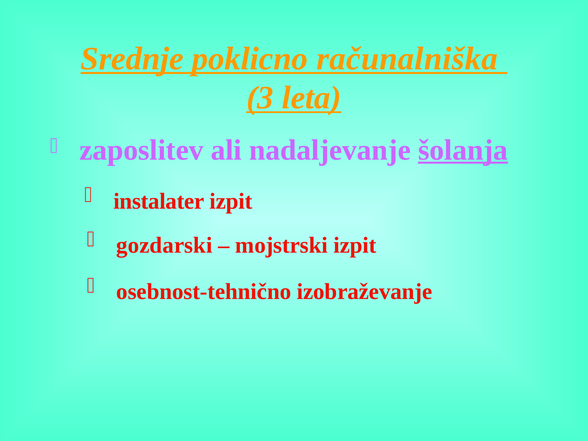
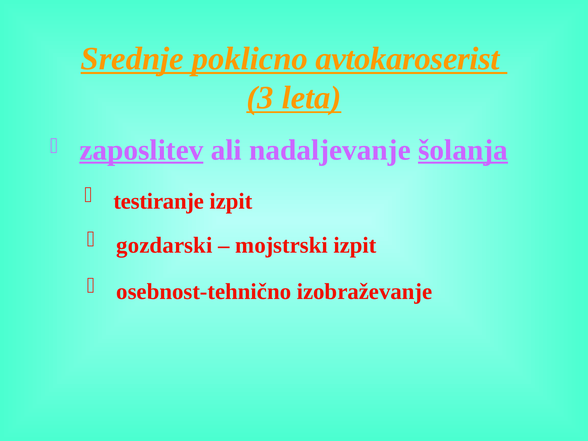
računalniška: računalniška -> avtokaroserist (408, 59)
zaposlitev underline: none -> present (141, 150)
instalater: instalater -> testiranje (159, 201)
